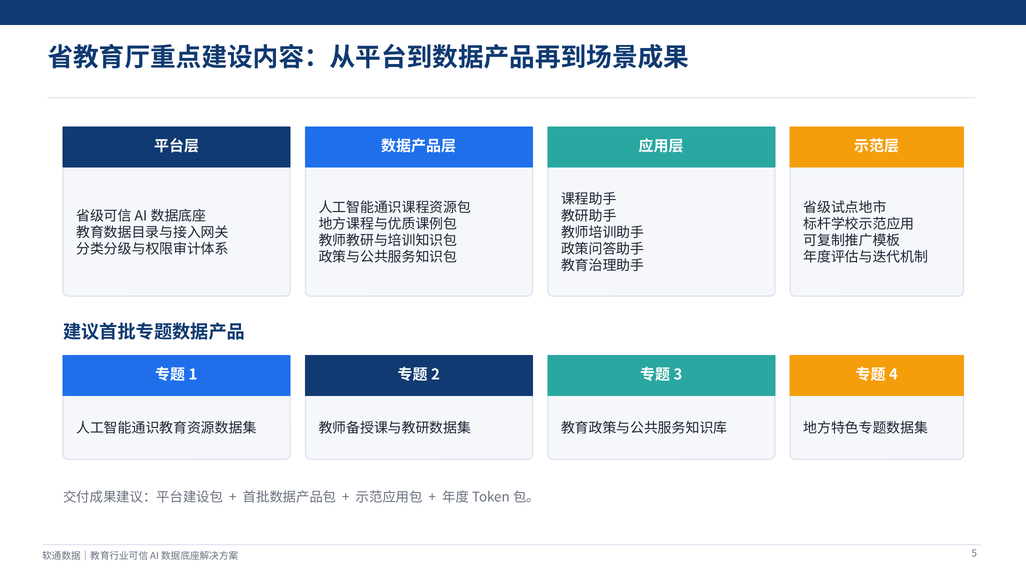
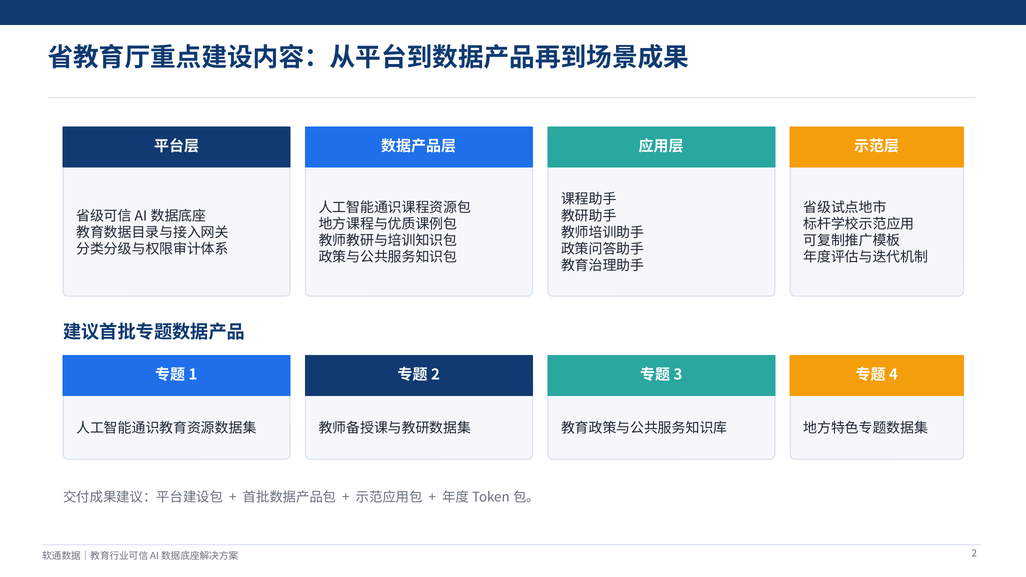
5: 5 -> 2 (975, 554)
